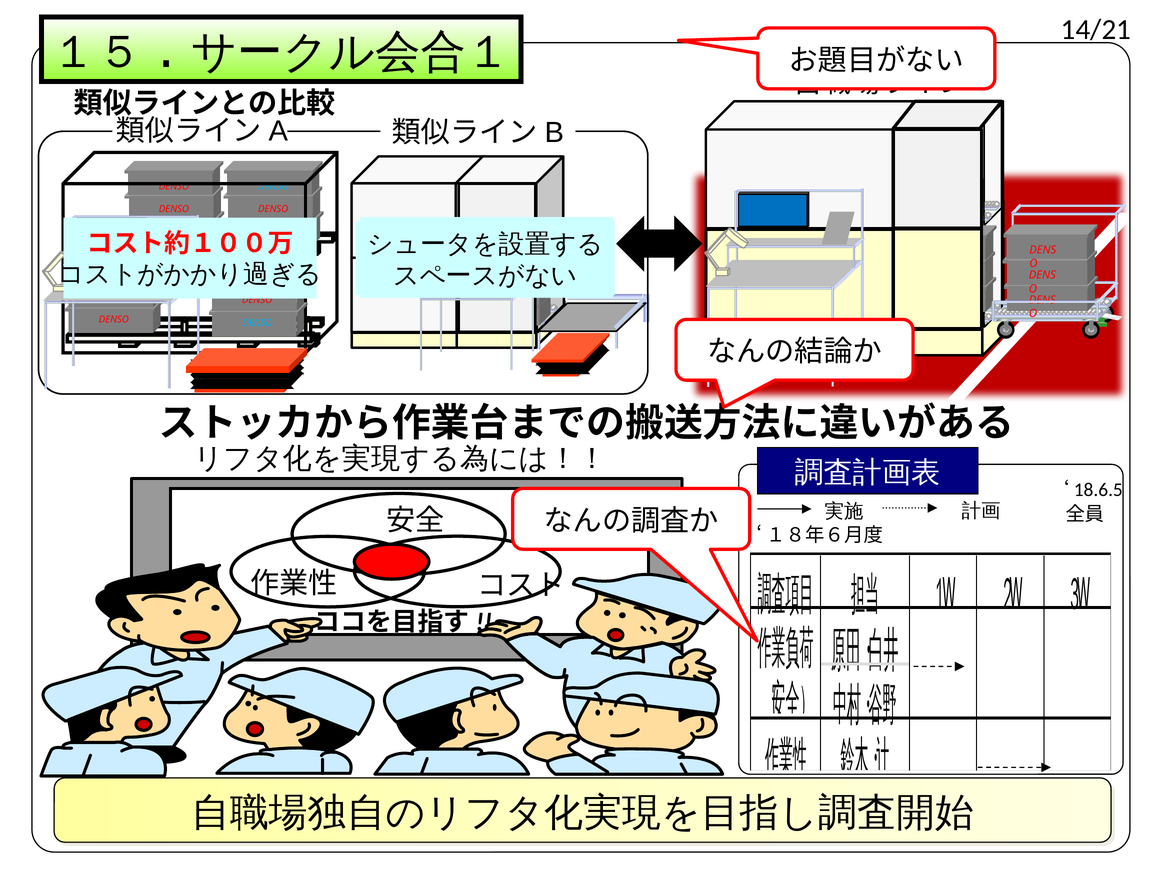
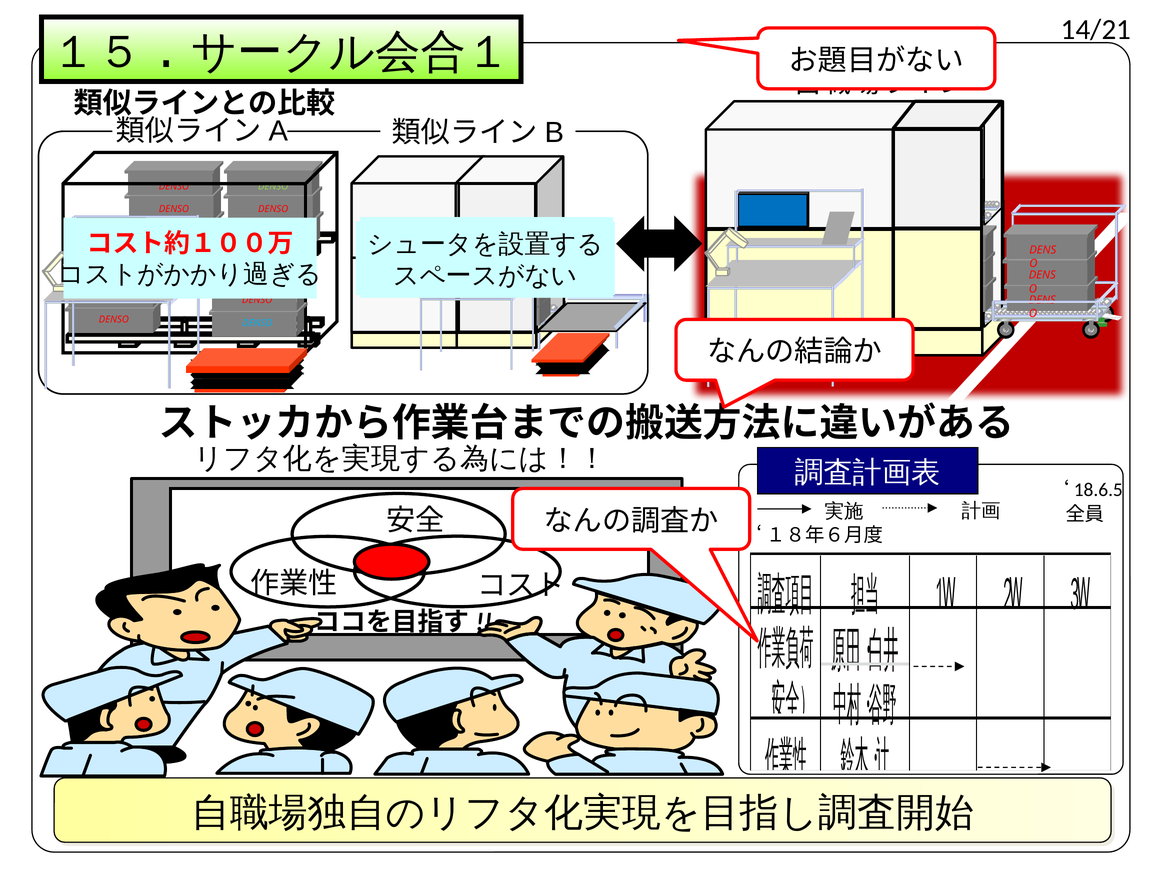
DENSO colour: light blue -> light green (273, 187)
